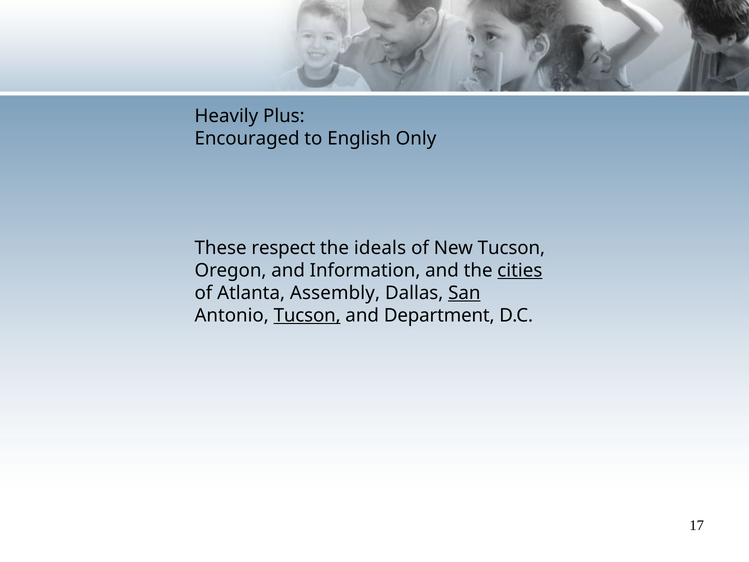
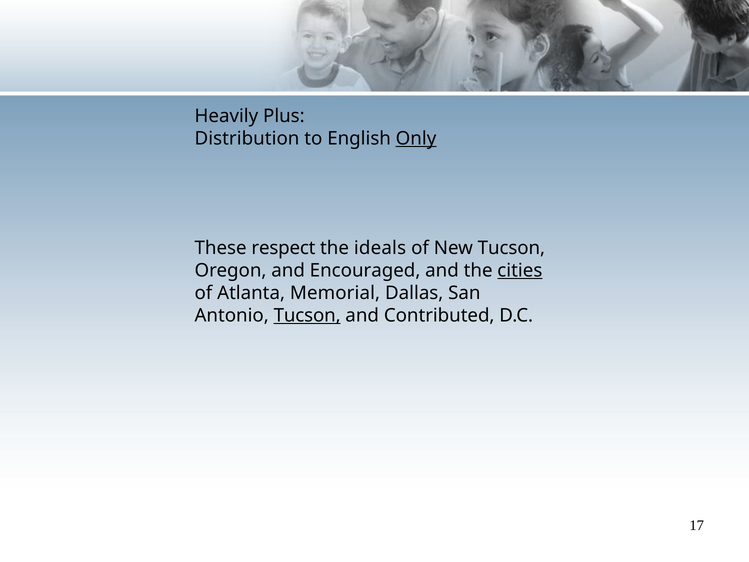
Encouraged: Encouraged -> Distribution (247, 139)
Only underline: none -> present (416, 139)
Information: Information -> Encouraged (365, 270)
Assembly: Assembly -> Memorial (335, 293)
San underline: present -> none (464, 293)
Department: Department -> Contributed (439, 315)
